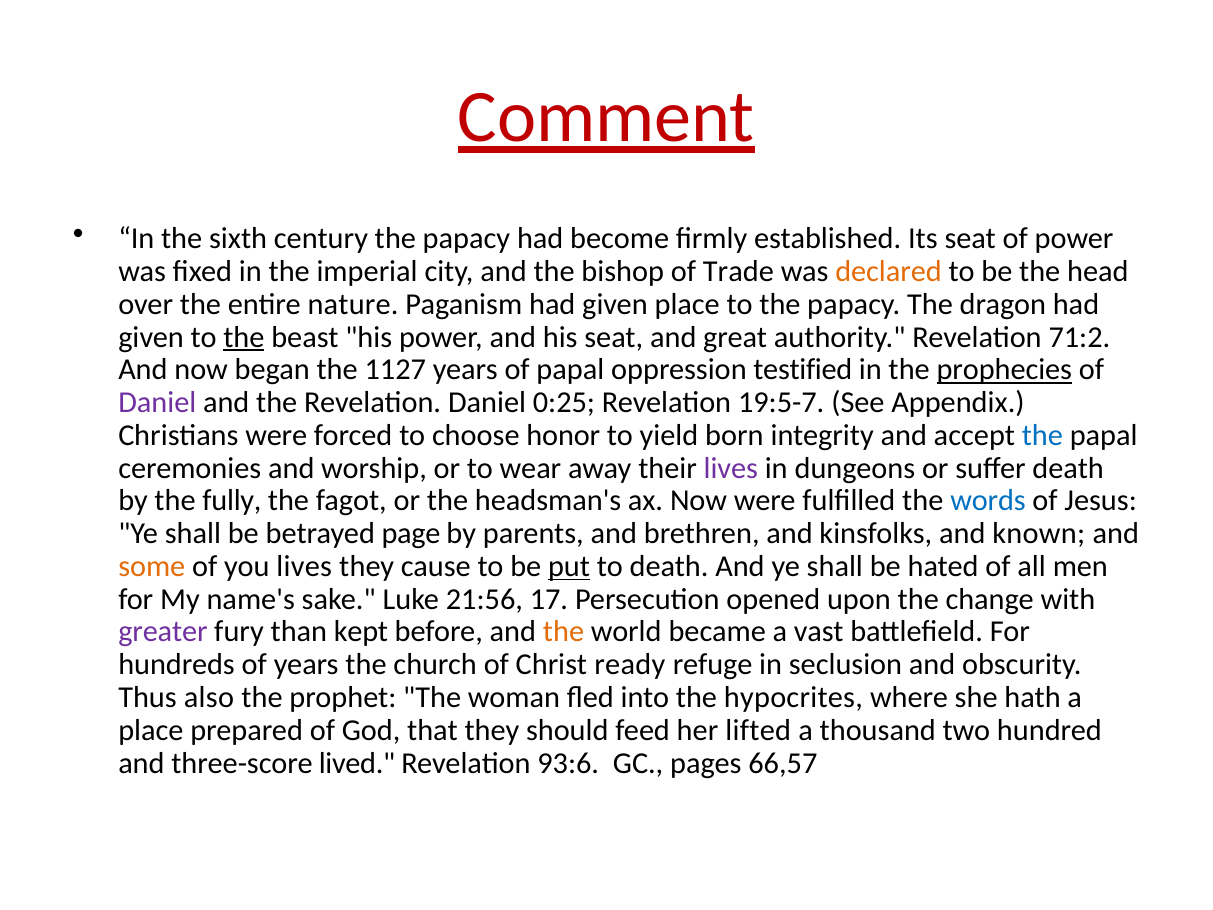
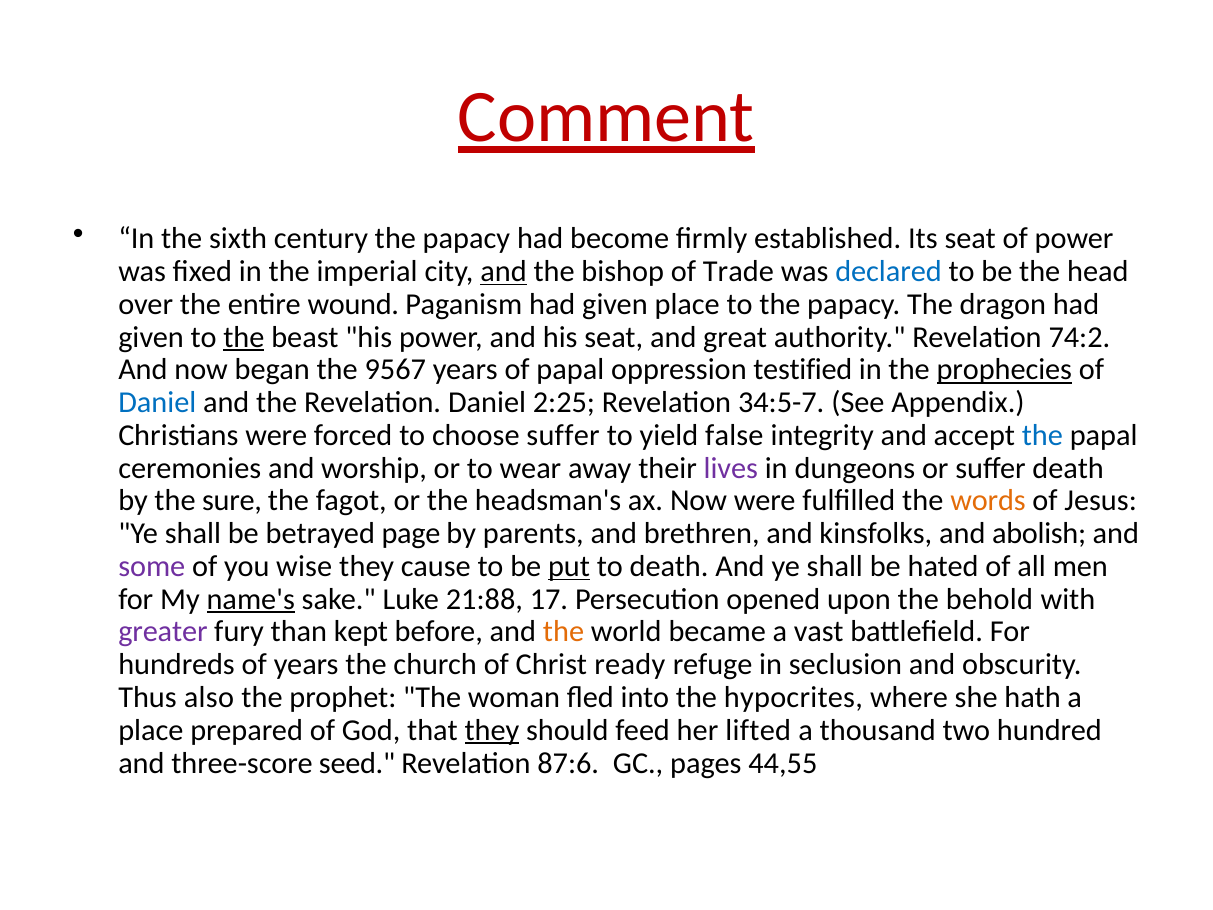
and underline: none -> present (503, 271)
declared colour: orange -> blue (889, 271)
nature: nature -> wound (353, 304)
71:2: 71:2 -> 74:2 (1079, 337)
1127: 1127 -> 9567 (395, 370)
Daniel colour: purple -> blue (157, 402)
0:25: 0:25 -> 2:25 (564, 402)
19:5-7: 19:5-7 -> 34:5-7 (781, 402)
choose honor: honor -> suffer (563, 435)
born: born -> false (734, 435)
fully: fully -> sure (232, 501)
words colour: blue -> orange (988, 501)
known: known -> abolish (1039, 534)
some colour: orange -> purple (152, 566)
you lives: lives -> wise (304, 566)
name's underline: none -> present (251, 599)
21:56: 21:56 -> 21:88 (484, 599)
change: change -> behold (990, 599)
they underline: none -> present (492, 730)
lived: lived -> seed (357, 763)
93:6: 93:6 -> 87:6 (568, 763)
66,57: 66,57 -> 44,55 (783, 763)
